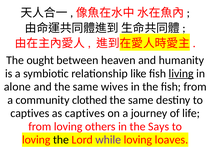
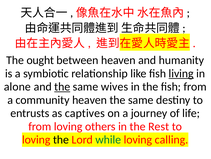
the underline: none -> present (62, 86)
community clothed: clothed -> heaven (90, 100)
captives: captives -> entrusts (30, 113)
Says: Says -> Rest (159, 126)
while colour: purple -> green (108, 139)
loaves: loaves -> calling (172, 139)
